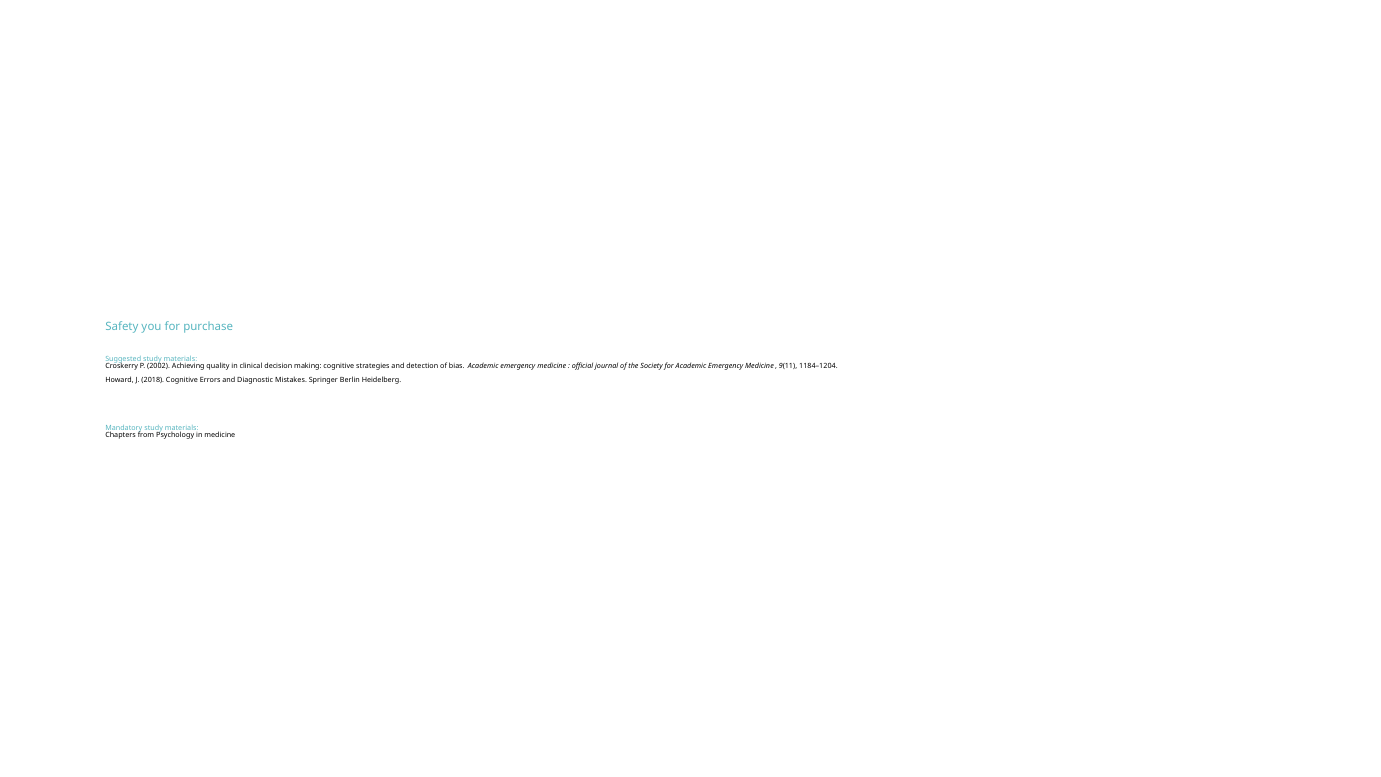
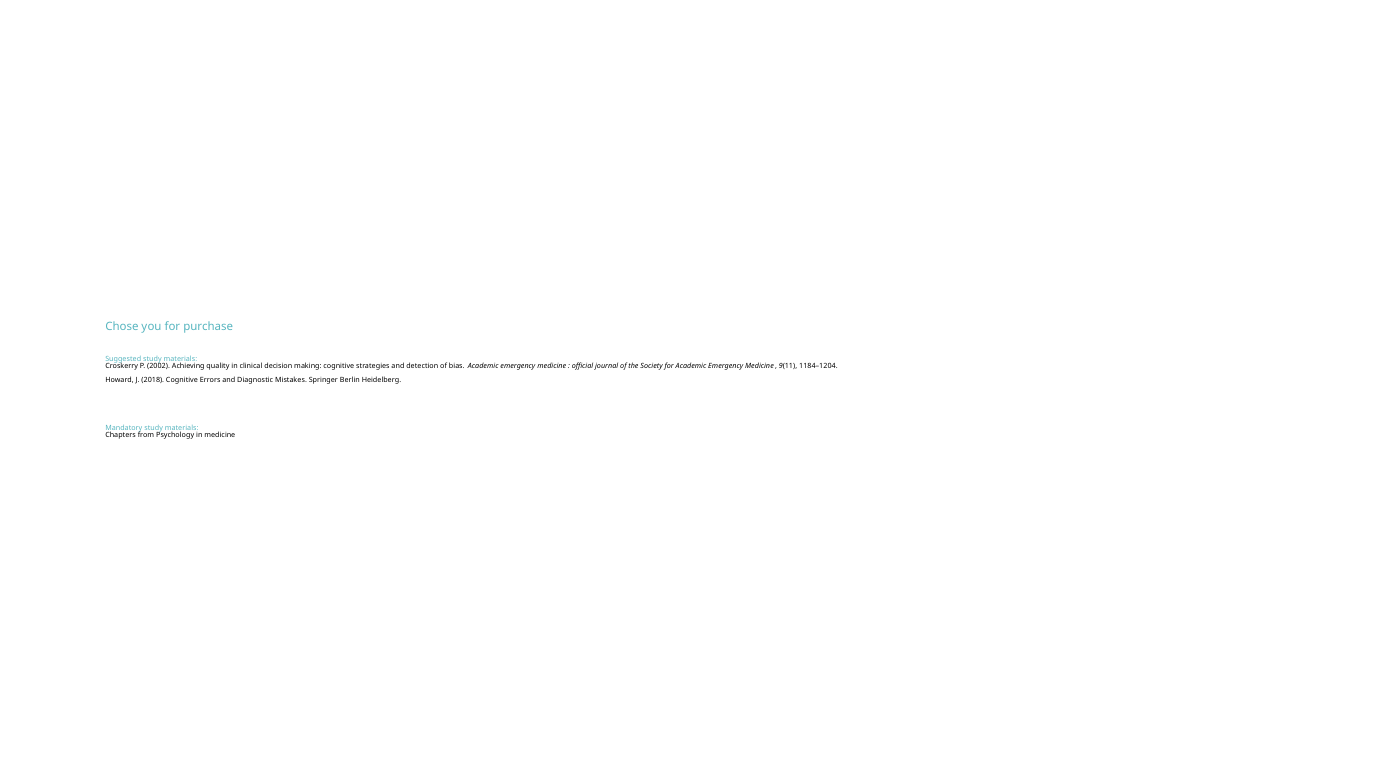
Safety: Safety -> Chose (122, 327)
